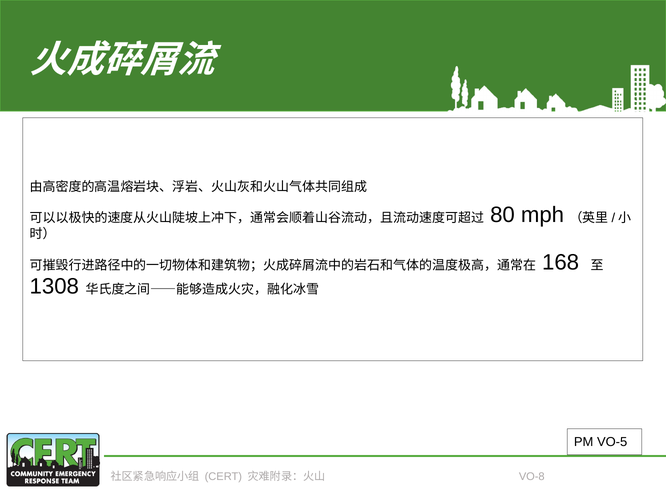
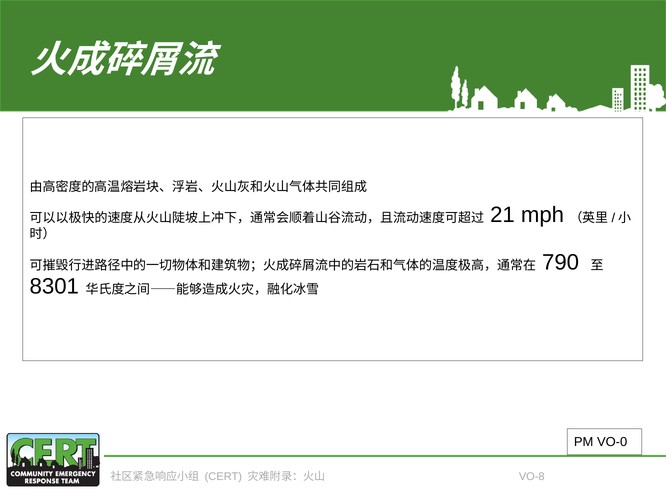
80: 80 -> 21 (502, 215)
168: 168 -> 790 (561, 262)
1308: 1308 -> 8301 (54, 286)
VO-5: VO-5 -> VO-0 (612, 441)
